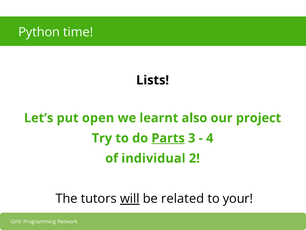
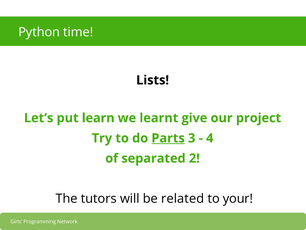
open: open -> learn (98, 118)
also: also -> give (194, 118)
individual: individual -> separated (153, 158)
will underline: present -> none (130, 198)
